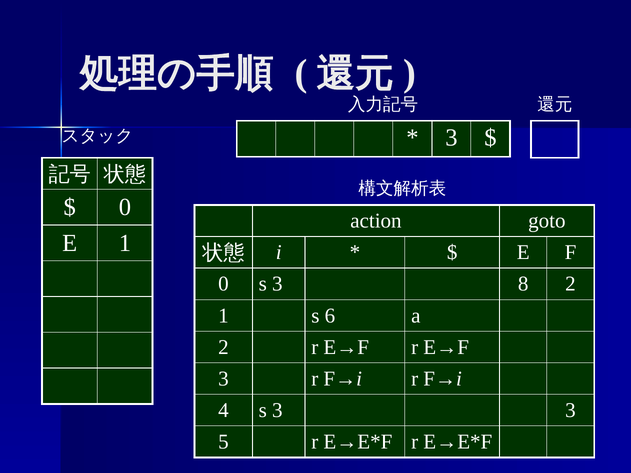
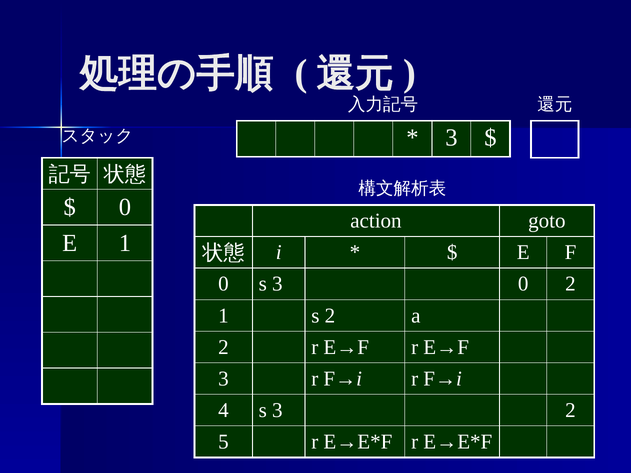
3 8: 8 -> 0 (523, 284)
s 6: 6 -> 2 (330, 316)
3 3: 3 -> 2 (571, 410)
